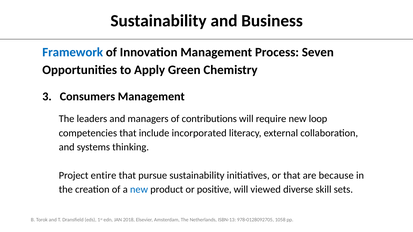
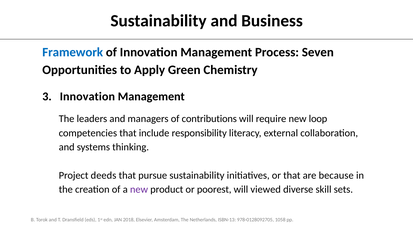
Consumers: Consumers -> Innovation (87, 97)
incorporated: incorporated -> responsibility (199, 133)
entire: entire -> deeds (104, 176)
new colour: blue -> purple (139, 190)
positive: positive -> poorest (214, 190)
